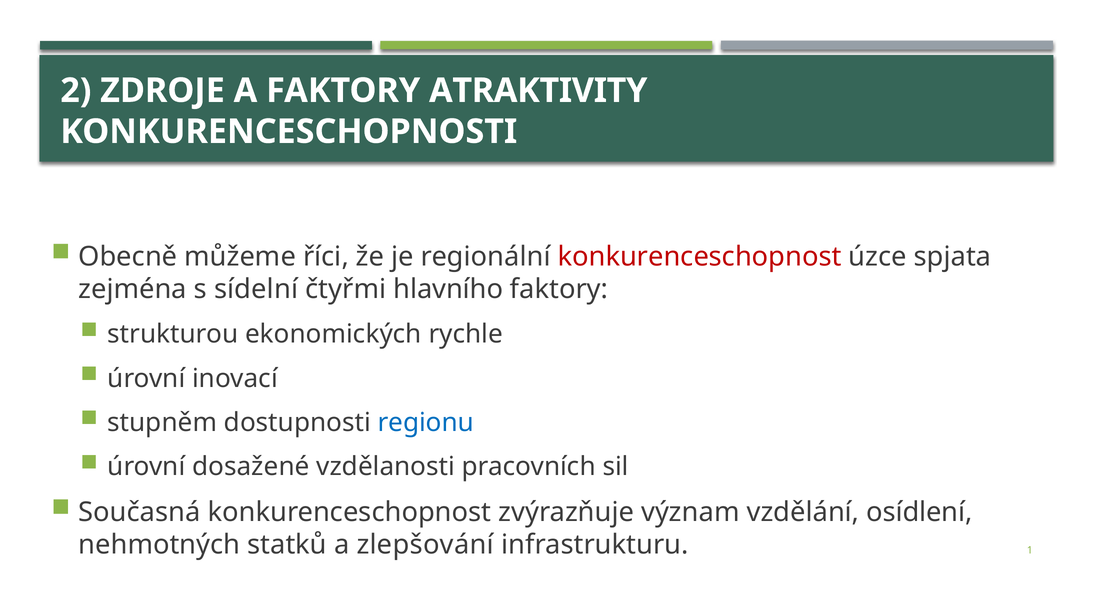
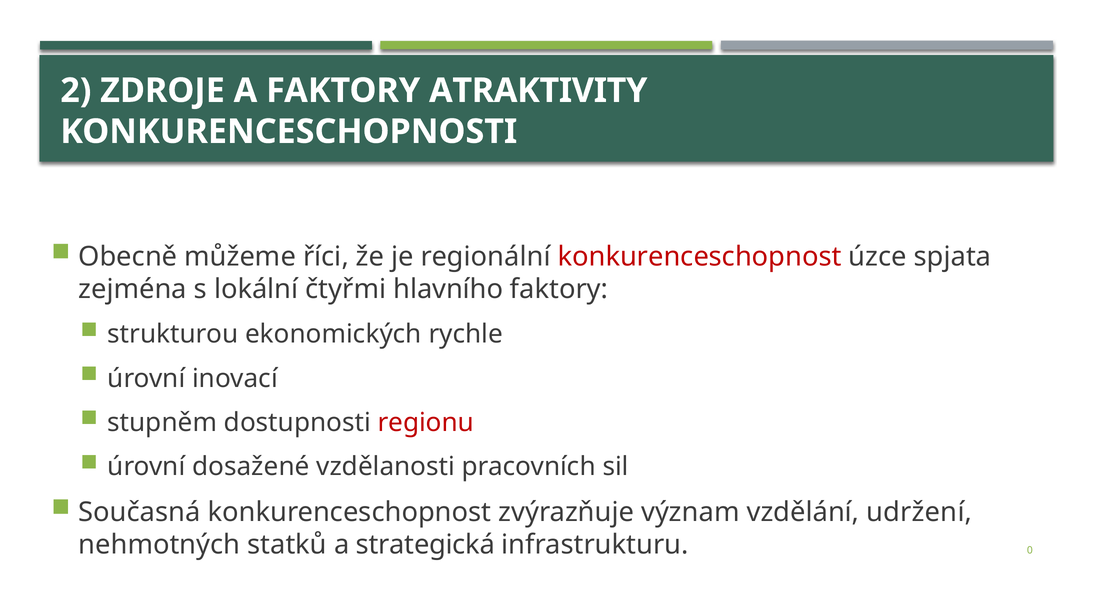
sídelní: sídelní -> lokální (256, 289)
regionu colour: blue -> red (426, 422)
osídlení: osídlení -> udržení (919, 512)
zlepšování: zlepšování -> strategická (425, 545)
1: 1 -> 0 (1030, 550)
